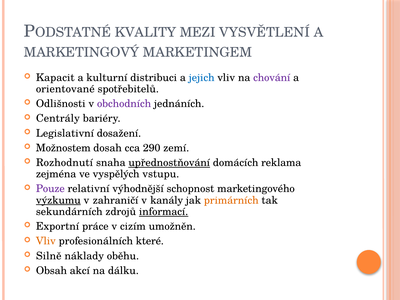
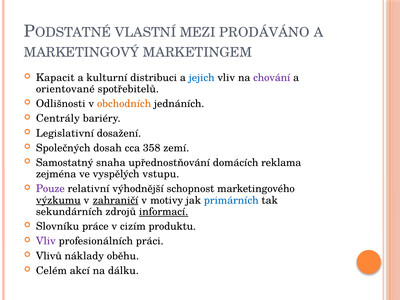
KVALITY: KVALITY -> VLASTNÍ (146, 32)
VYSVĚTLENÍ: VYSVĚTLENÍ -> PRODÁVÁNO (264, 32)
obchodních colour: purple -> orange (124, 104)
Možnostem: Možnostem -> Společných (63, 148)
290: 290 -> 358 (152, 148)
Rozhodnutí: Rozhodnutí -> Samostatný (65, 163)
upřednostňování underline: present -> none (169, 163)
zahraničí underline: none -> present (116, 200)
kanály: kanály -> motivy (167, 200)
primárních colour: orange -> blue (231, 200)
Exportní: Exportní -> Slovníku (58, 226)
umožněn: umožněn -> produktu (172, 226)
Vliv colour: orange -> purple (46, 241)
které: které -> práci (150, 241)
Silně: Silně -> Vlivů (49, 256)
Obsah: Obsah -> Celém (51, 271)
